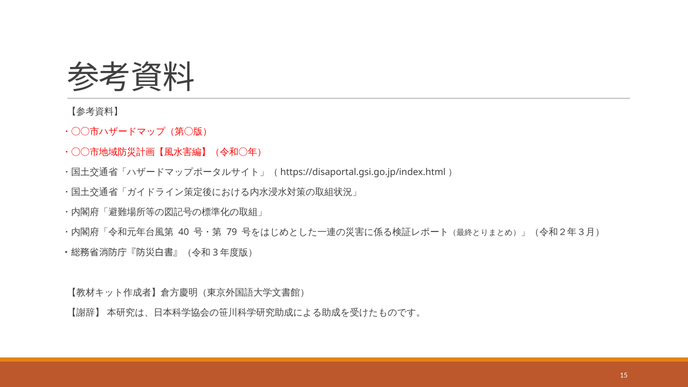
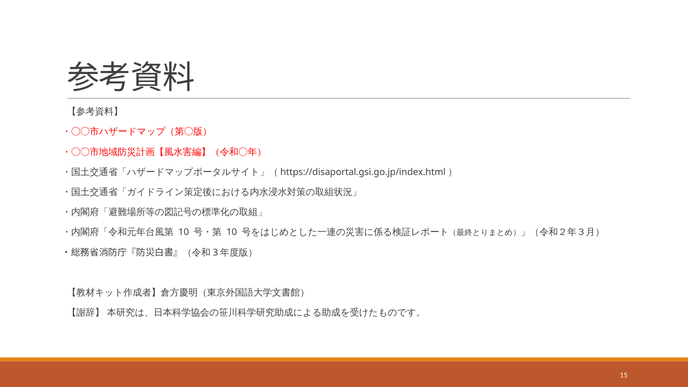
40: 40 -> 10 (184, 232)
79: 79 -> 10 (232, 232)
